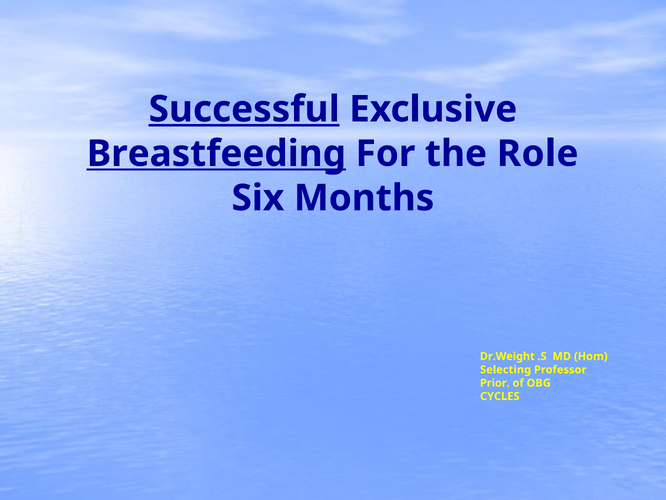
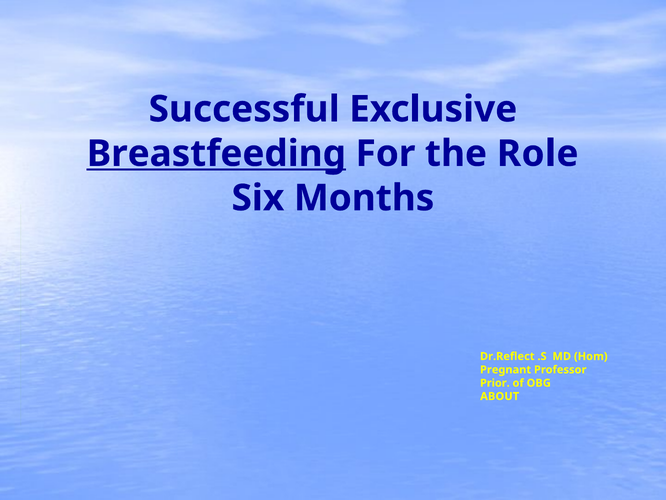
Successful underline: present -> none (244, 109)
Dr.Weight: Dr.Weight -> Dr.Reflect (507, 356)
Selecting: Selecting -> Pregnant (506, 369)
CYCLES: CYCLES -> ABOUT (500, 396)
